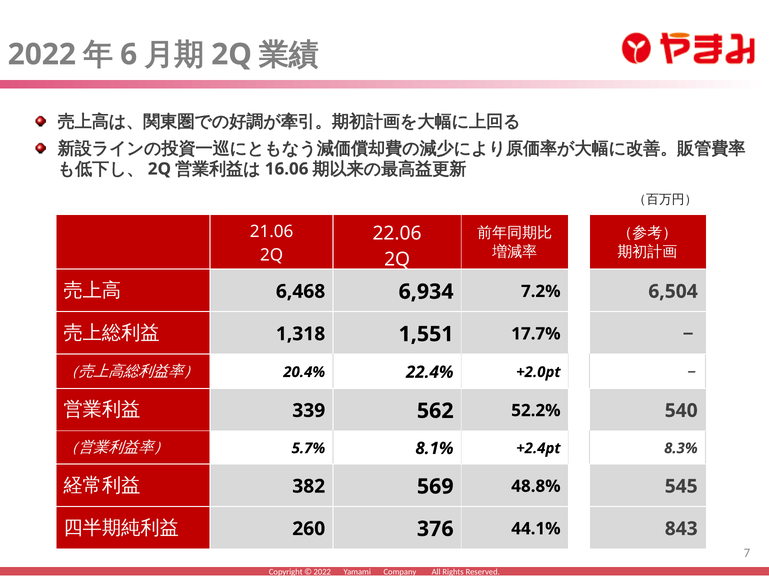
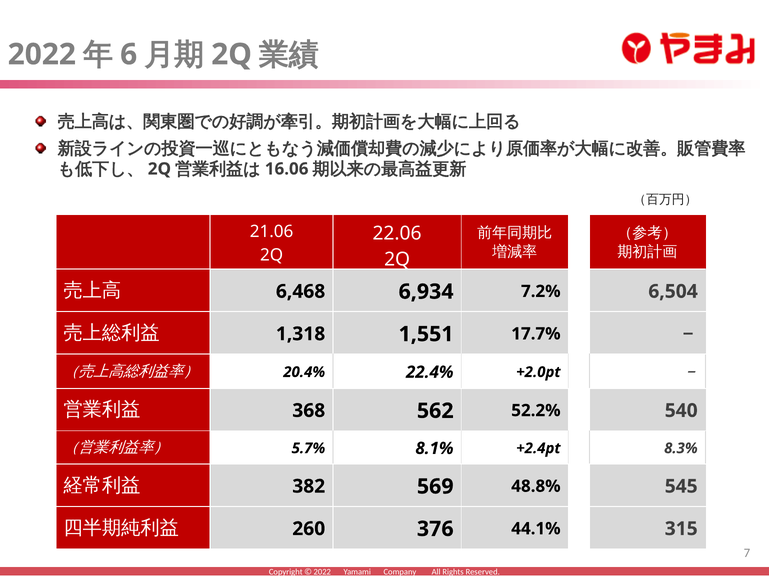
339: 339 -> 368 (309, 410)
843: 843 -> 315 (681, 529)
